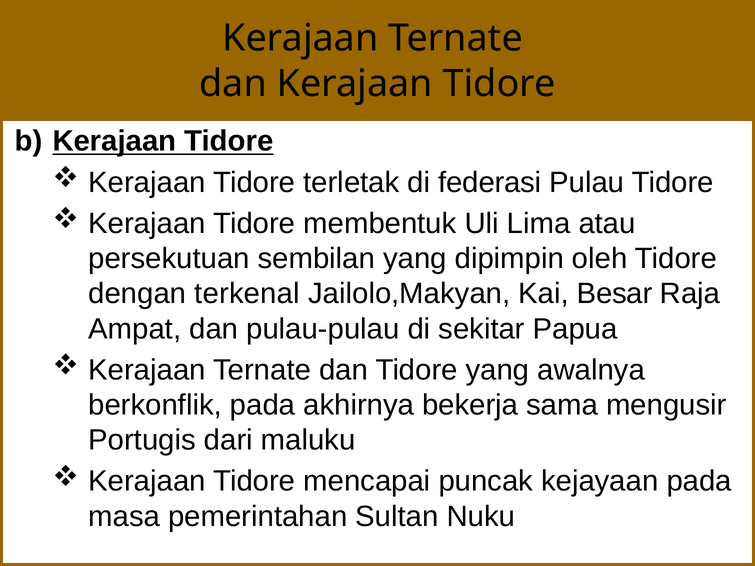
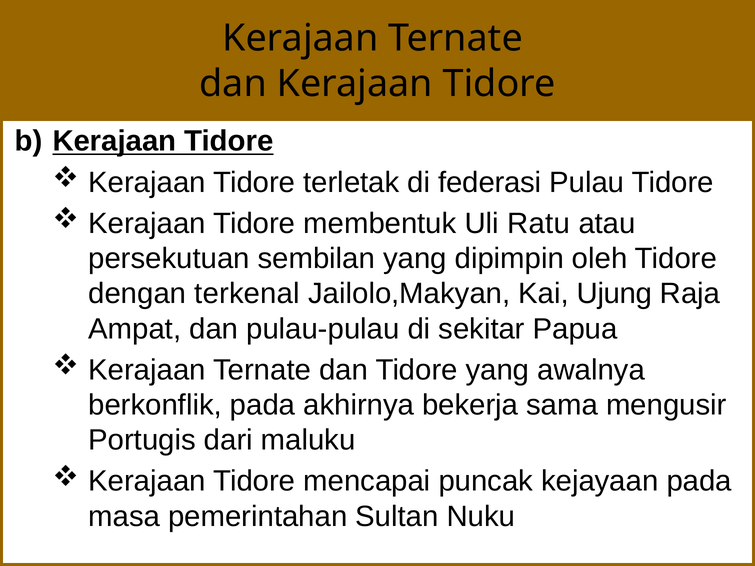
Lima: Lima -> Ratu (538, 223)
Besar: Besar -> Ujung (615, 294)
